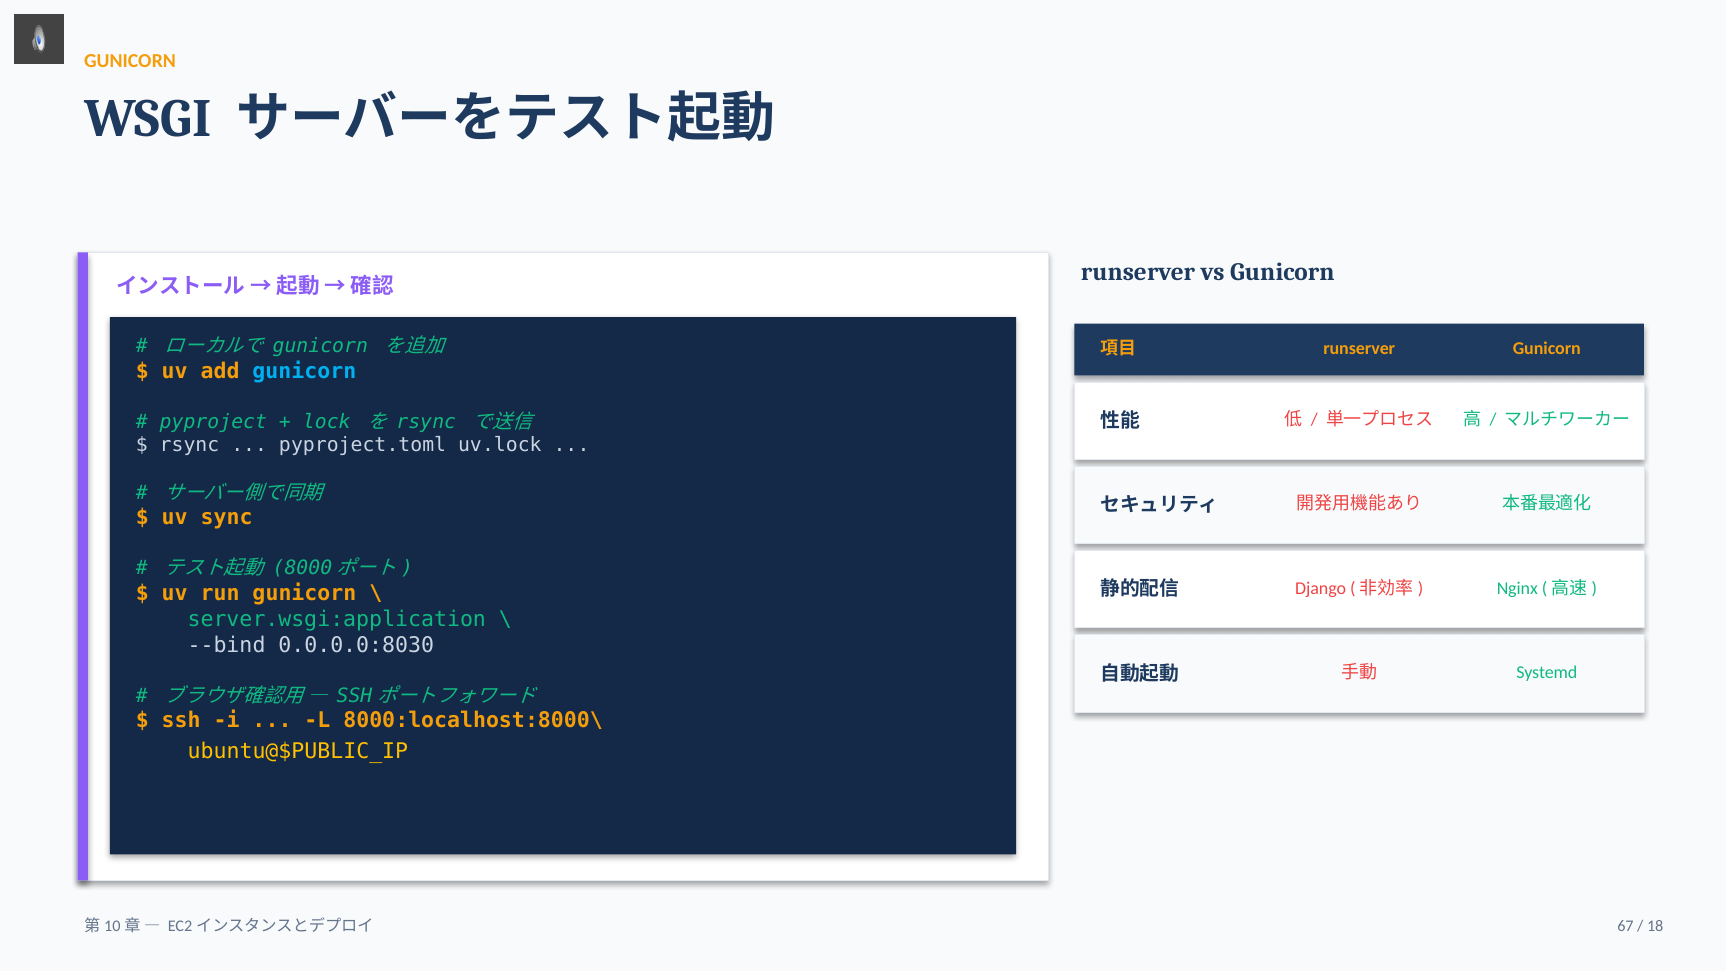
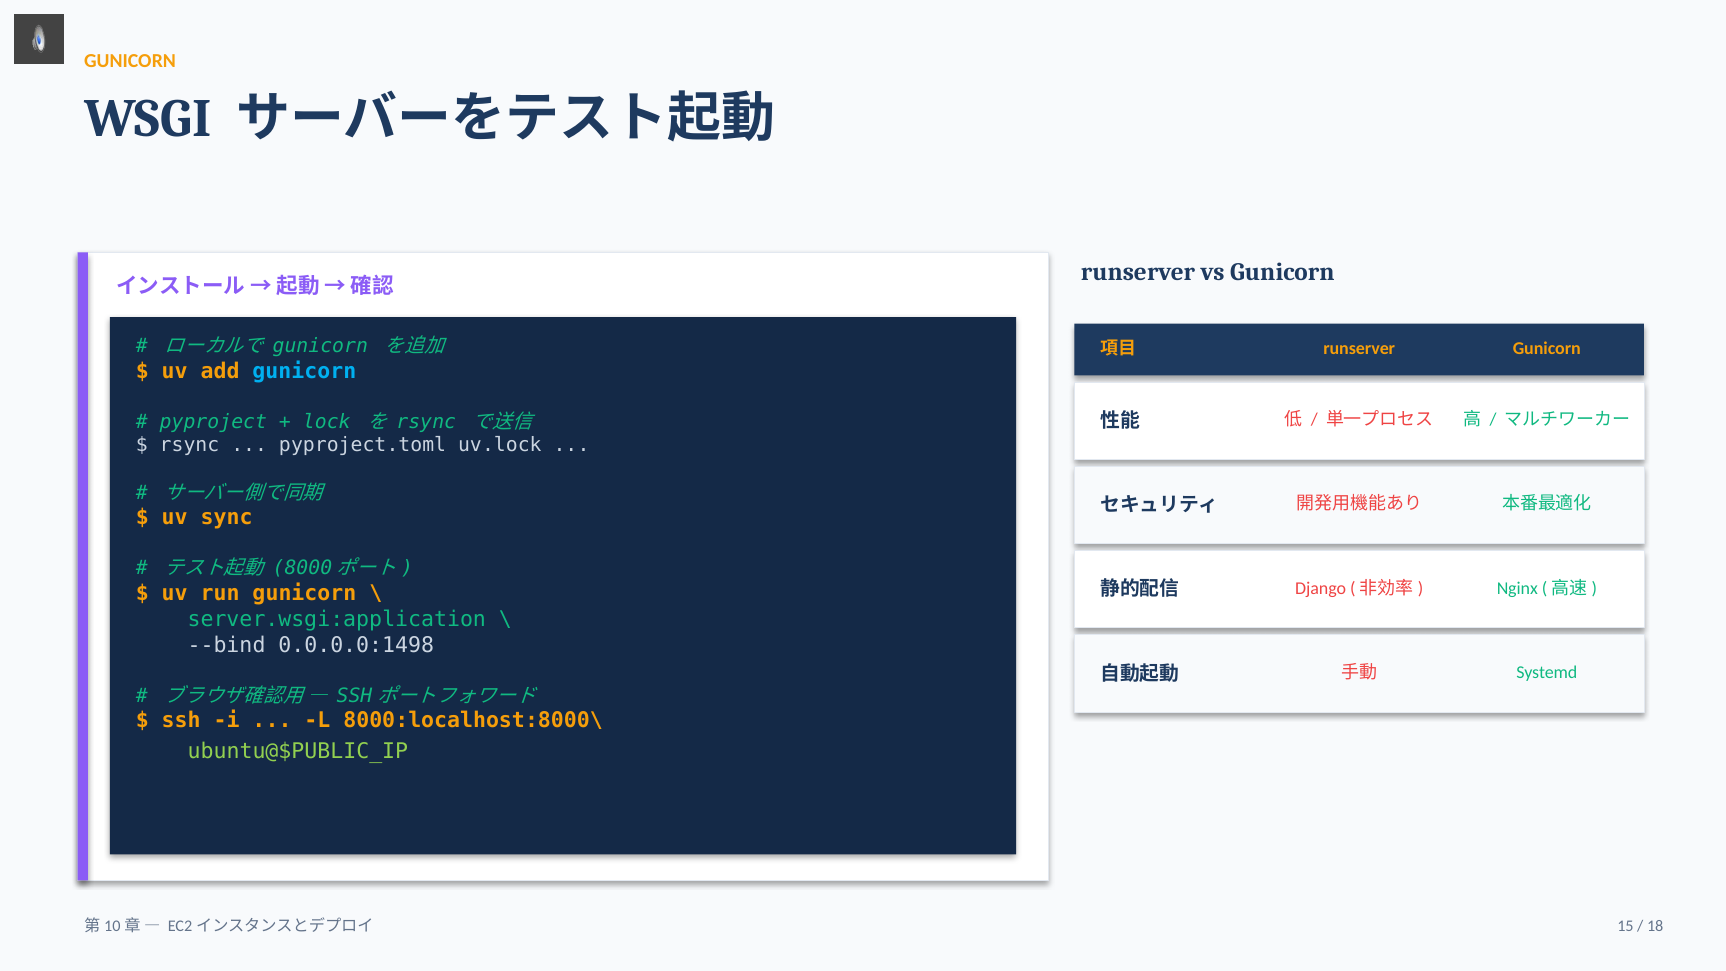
0.0.0.0:8030: 0.0.0.0:8030 -> 0.0.0.0:1498 (356, 645)
ubuntu@$PUBLIC_IP colour: yellow -> light green (298, 752)
67: 67 -> 15 (1625, 926)
